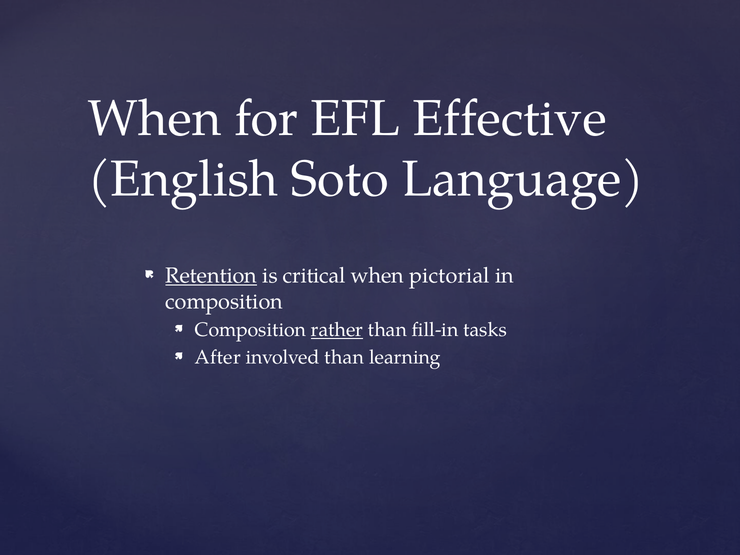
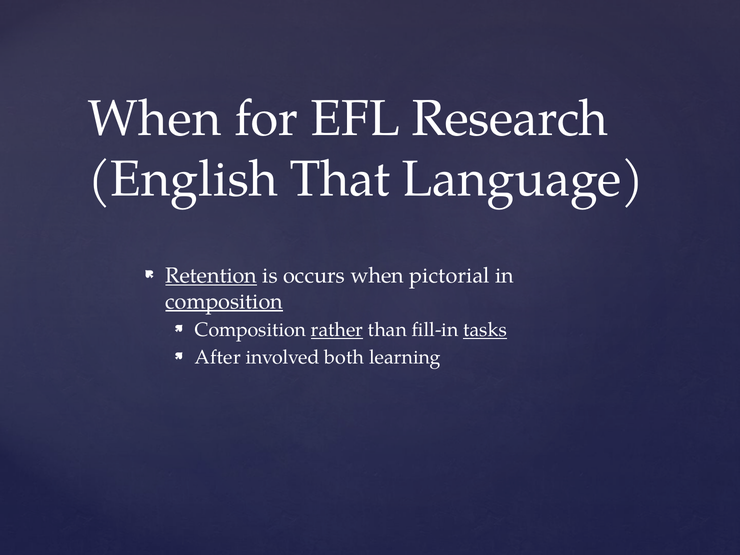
Effective: Effective -> Research (510, 119)
Soto: Soto -> That (340, 179)
critical: critical -> occurs (314, 276)
composition underline: none -> present (224, 302)
tasks underline: none -> present (485, 330)
involved than: than -> both (344, 357)
